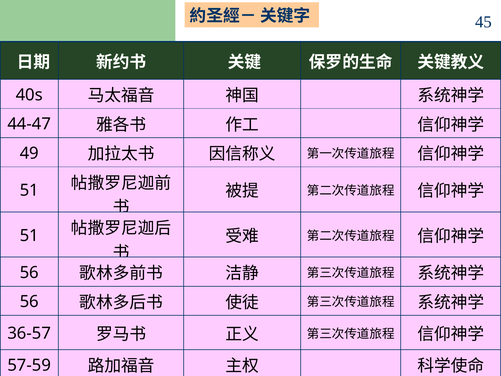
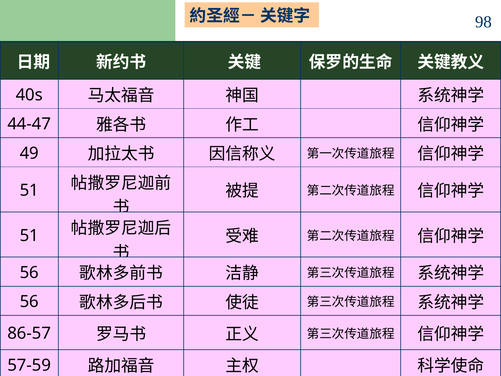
45: 45 -> 98 (483, 22)
36-57: 36-57 -> 86-57 (29, 333)
